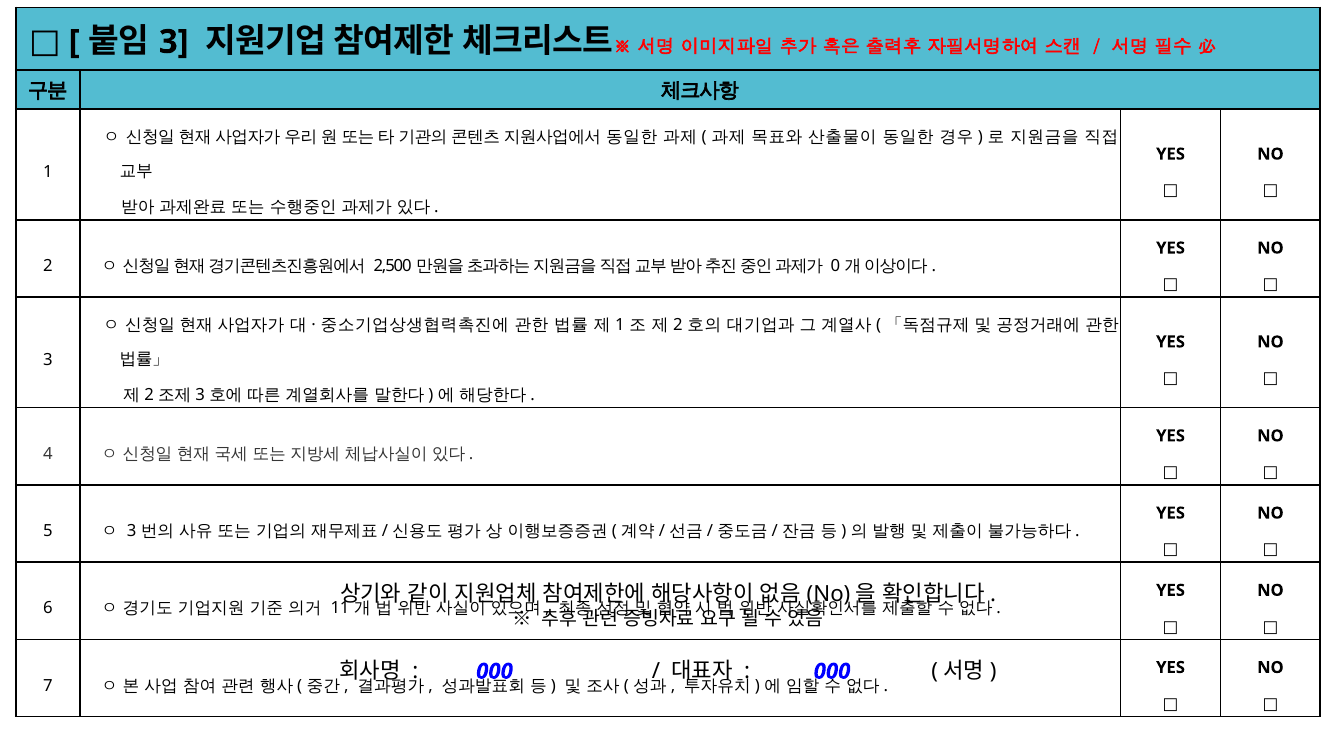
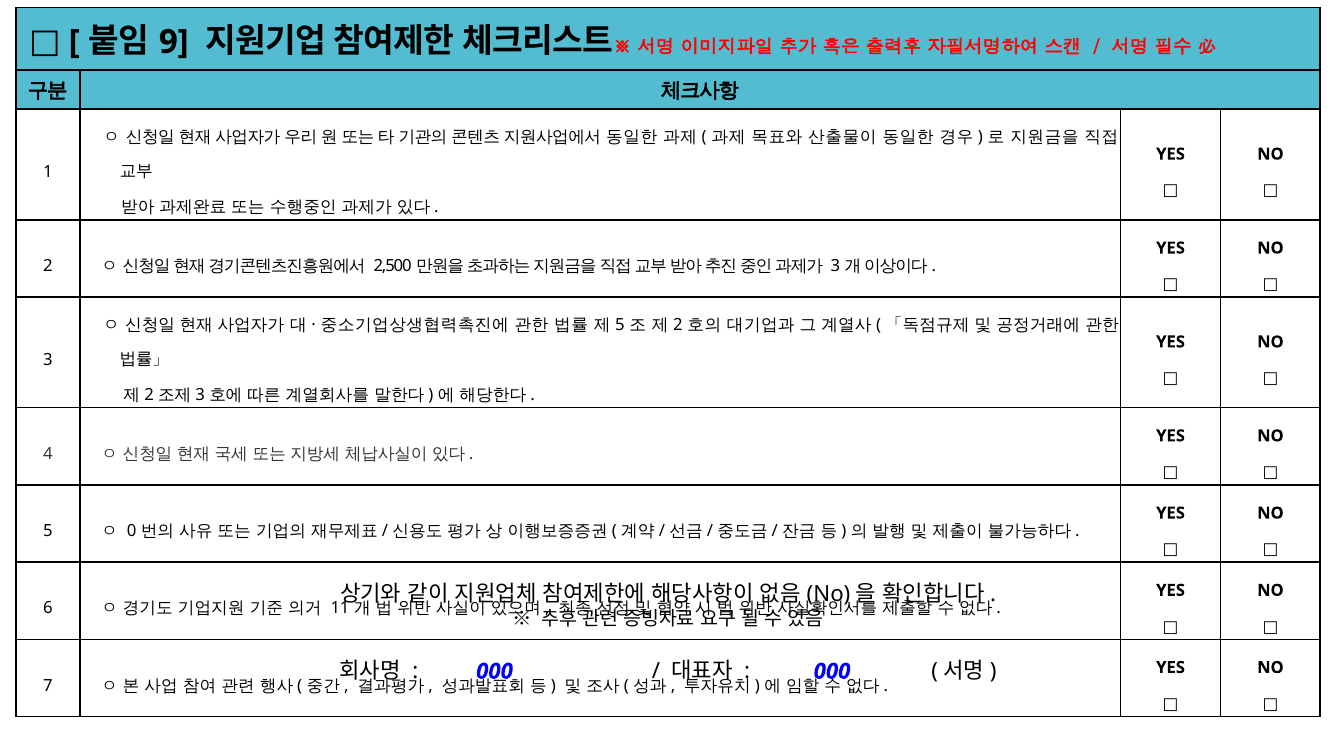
3: 3 -> 9 (174, 42)
0: 0 -> 3 (836, 266)
1: 1 -> 5 (620, 325)
ㅇ 3: 3 -> 0 (132, 532)
